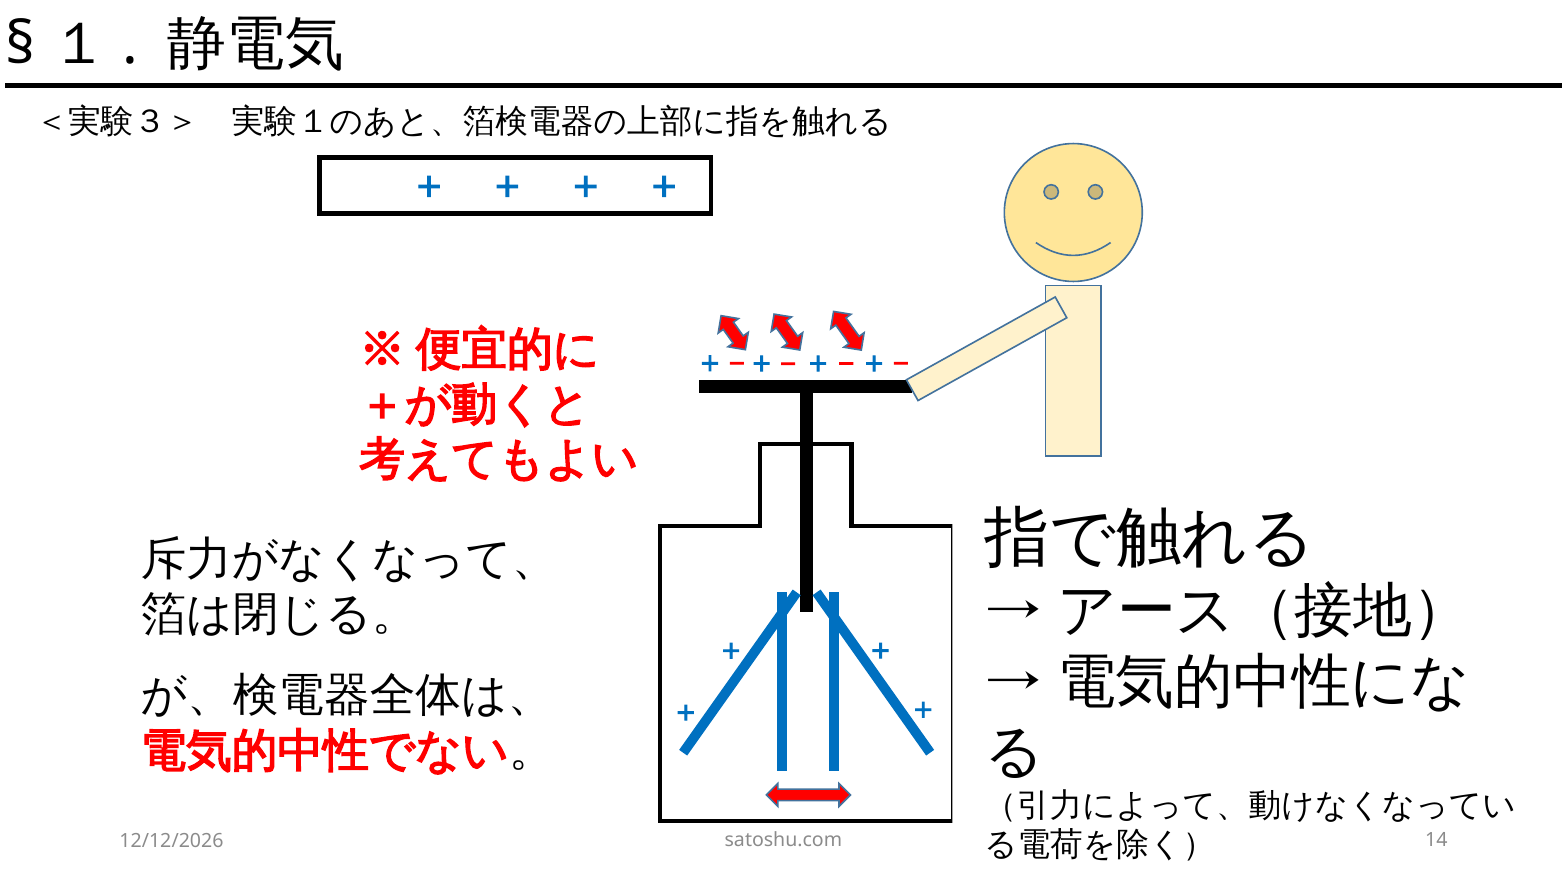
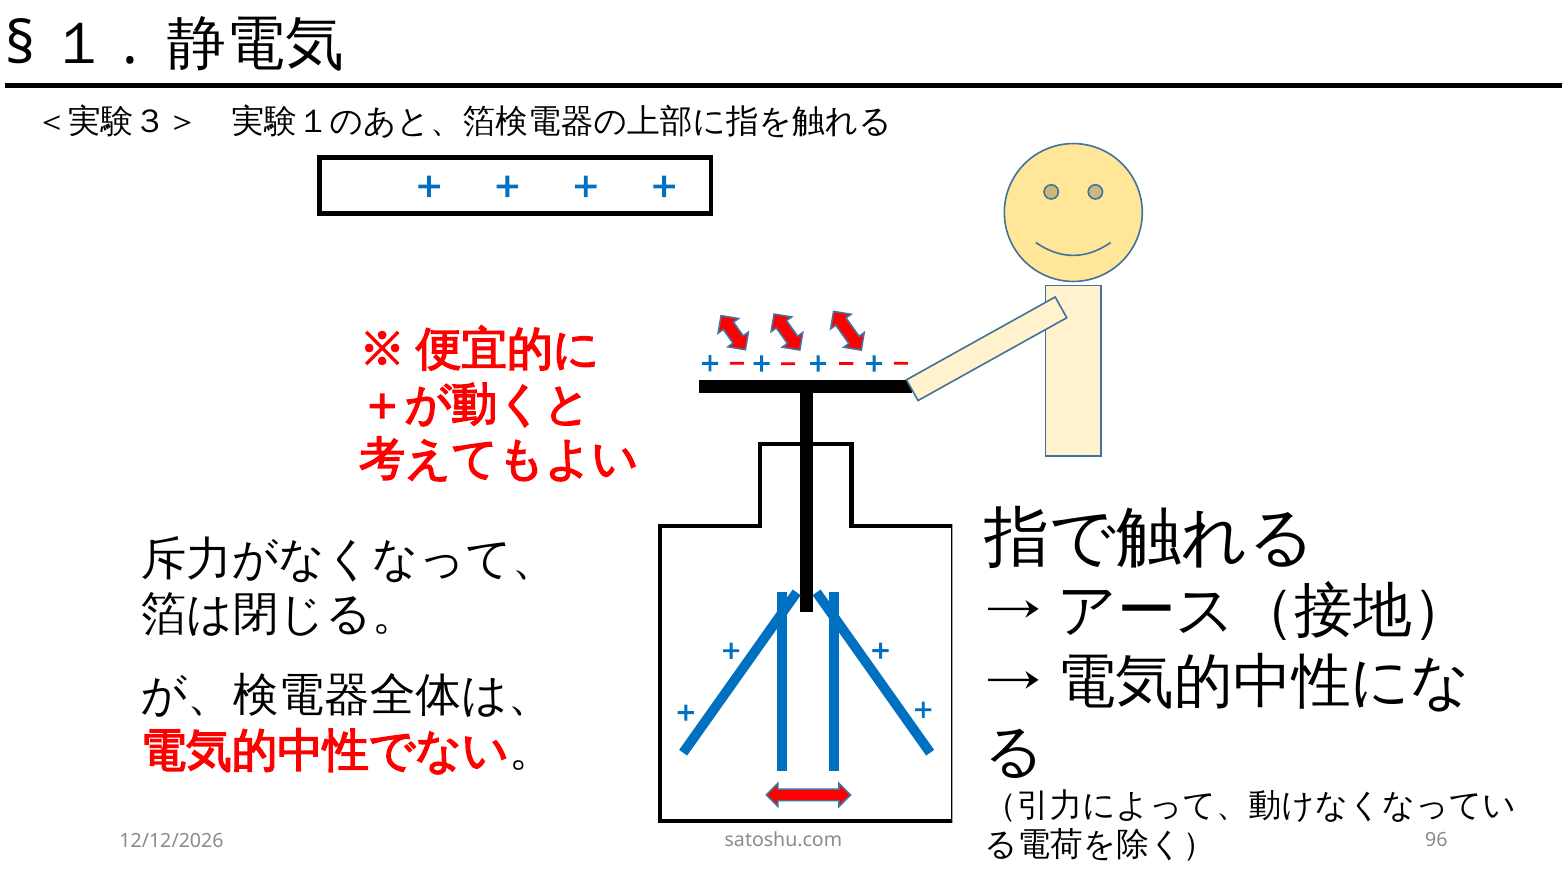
14: 14 -> 96 (1436, 840)
